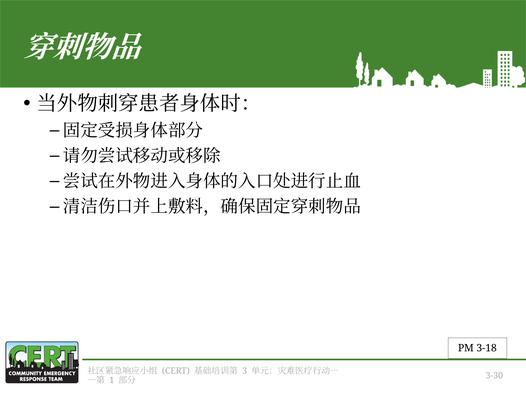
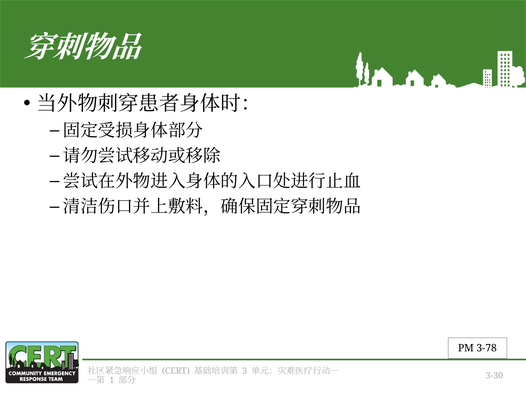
3-18: 3-18 -> 3-78 (487, 349)
